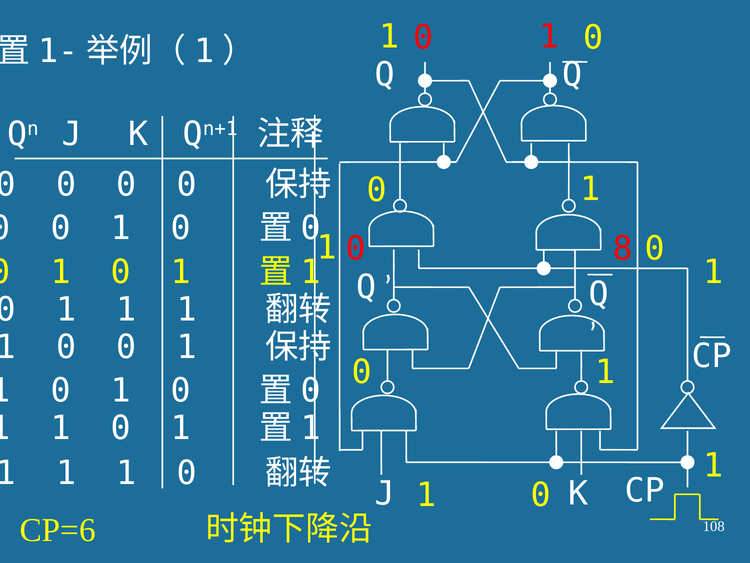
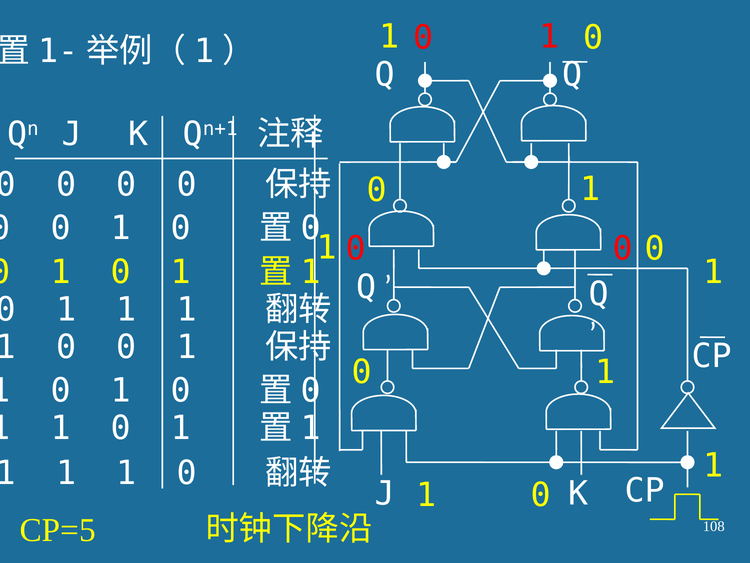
8: 8 -> 0 (623, 249)
CP=6: CP=6 -> CP=5 (58, 530)
